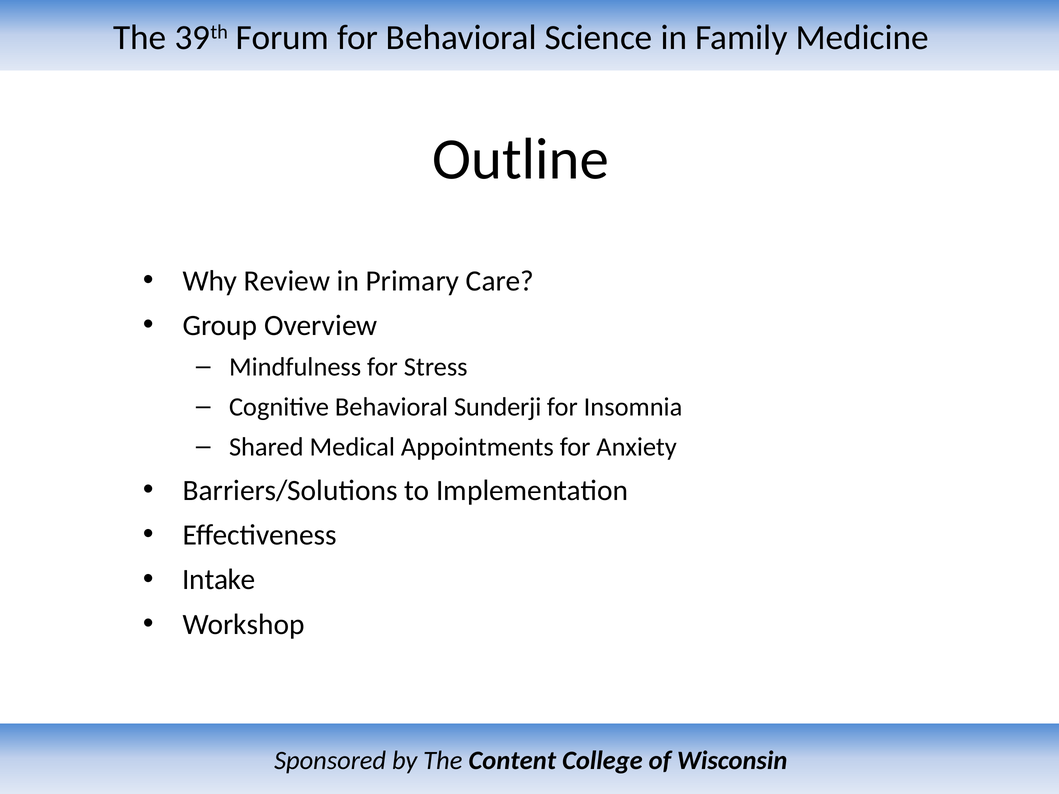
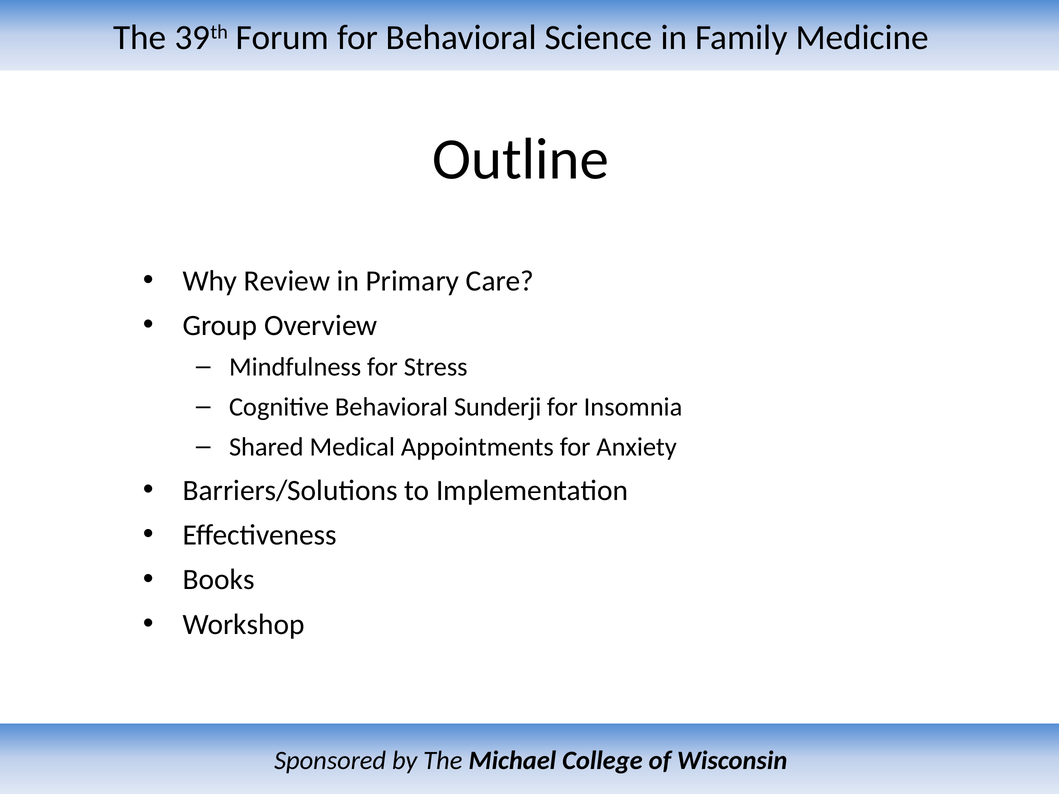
Intake: Intake -> Books (219, 580)
Content: Content -> Michael (512, 761)
